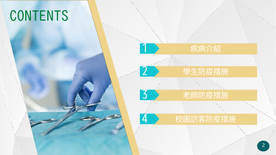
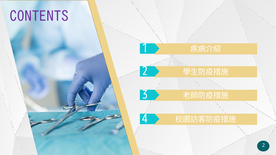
CONTENTS colour: green -> purple (39, 17)
